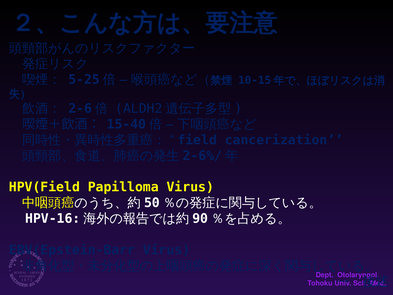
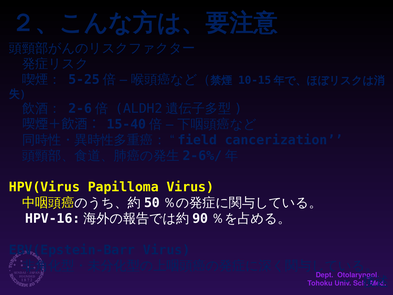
HPV(Field: HPV(Field -> HPV(Virus (44, 187)
